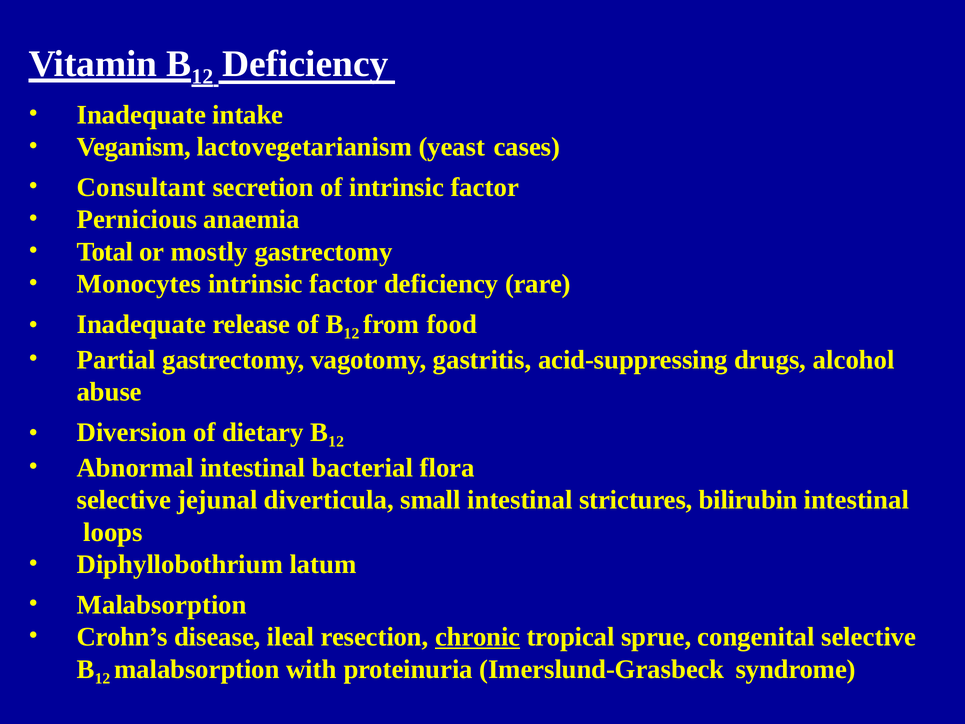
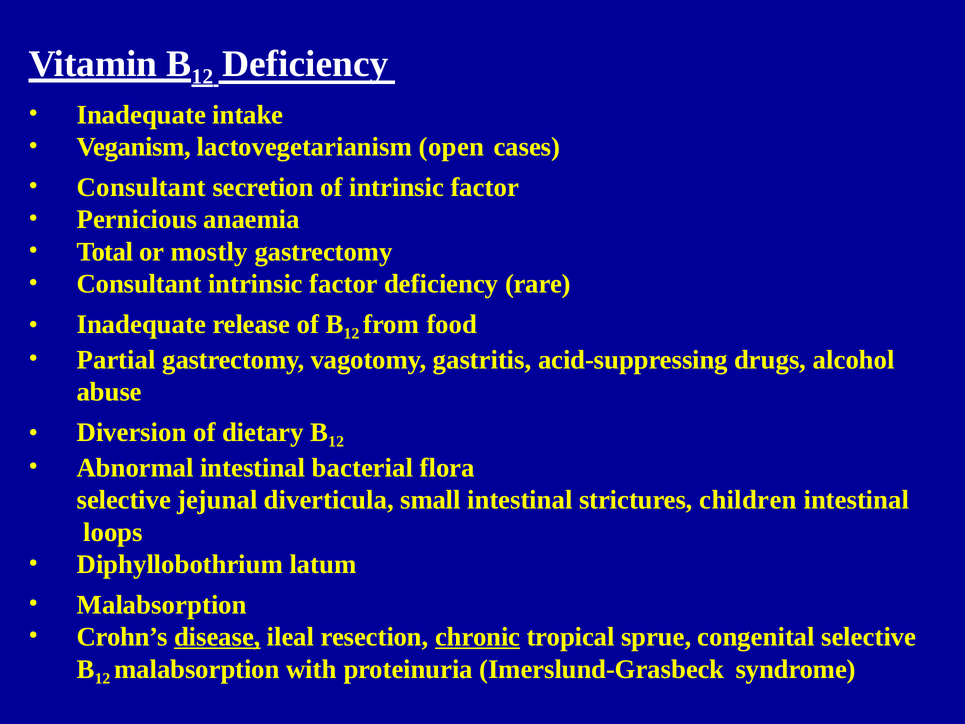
yeast: yeast -> open (452, 147)
Monocytes: Monocytes -> Consultant (139, 284)
bilirubin: bilirubin -> children (748, 500)
disease underline: none -> present (217, 637)
